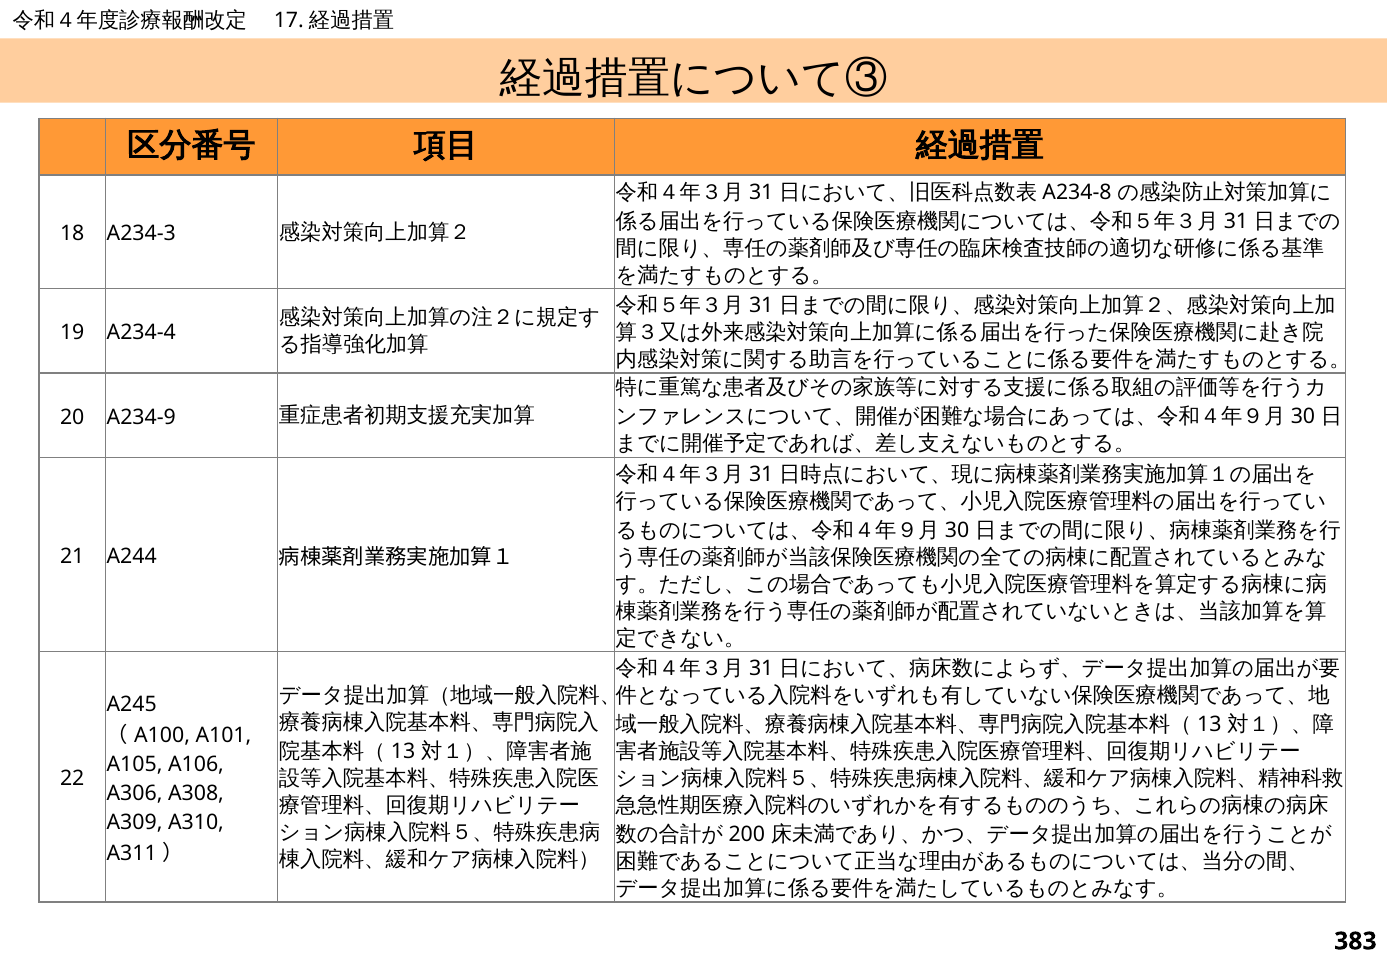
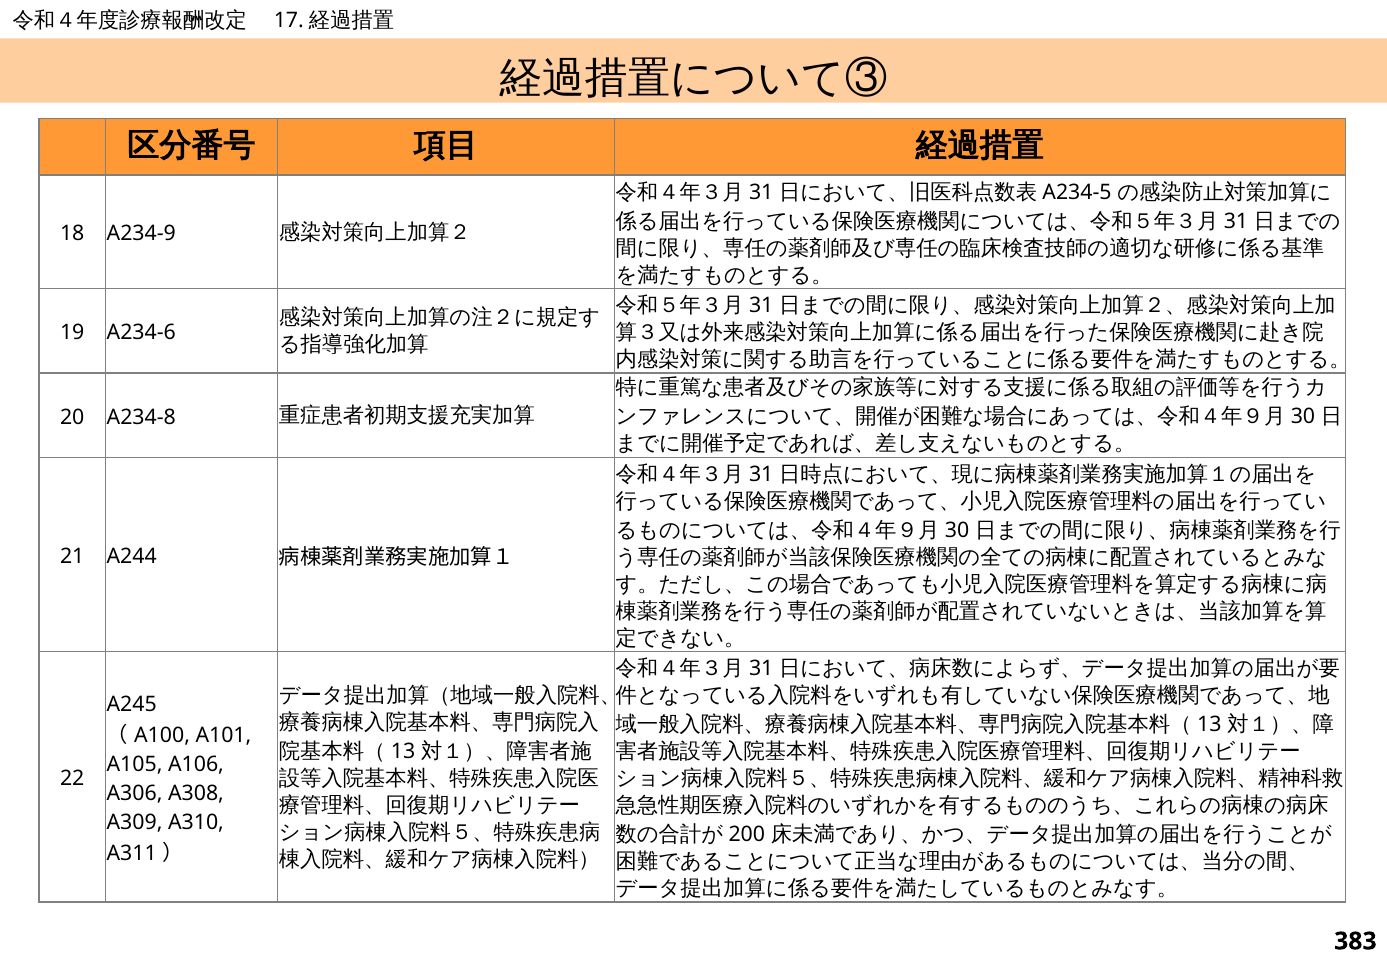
A234-8: A234-8 -> A234-5 (1077, 192)
A234-3: A234-3 -> A234-9 (141, 233)
A234-4: A234-4 -> A234-6 (141, 332)
A234-9: A234-9 -> A234-8 (141, 417)
